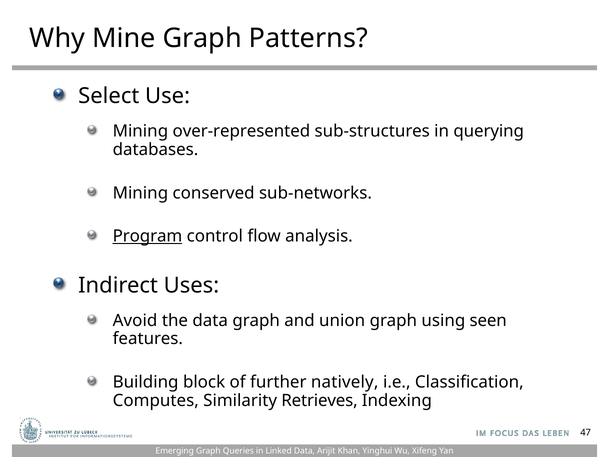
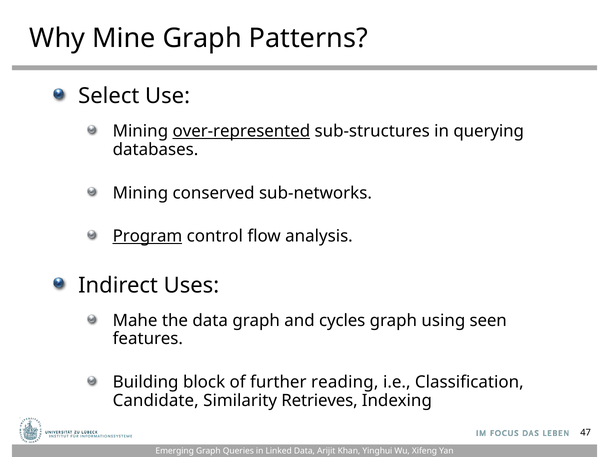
over-represented underline: none -> present (241, 131)
Avoid: Avoid -> Mahe (135, 320)
union: union -> cycles (342, 320)
natively: natively -> reading (345, 382)
Computes: Computes -> Candidate (156, 400)
